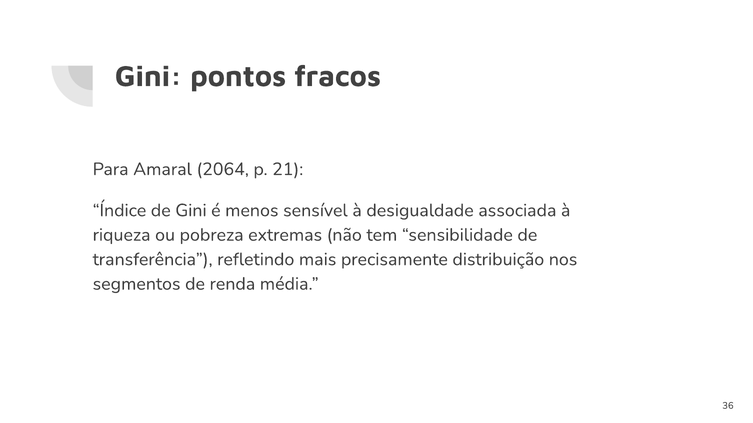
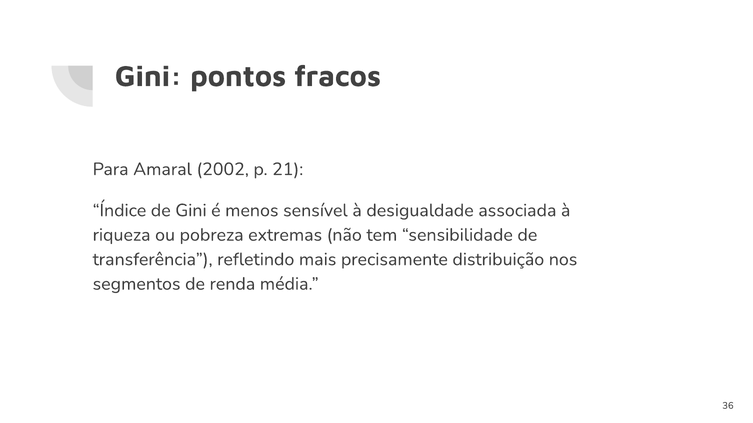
2064: 2064 -> 2002 (223, 169)
